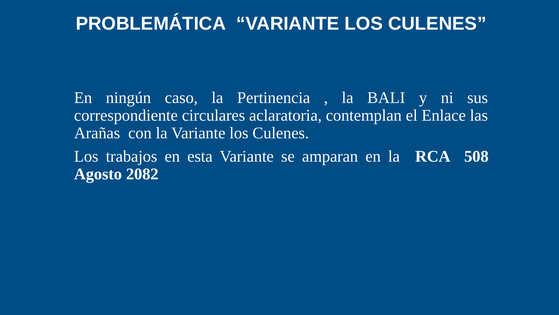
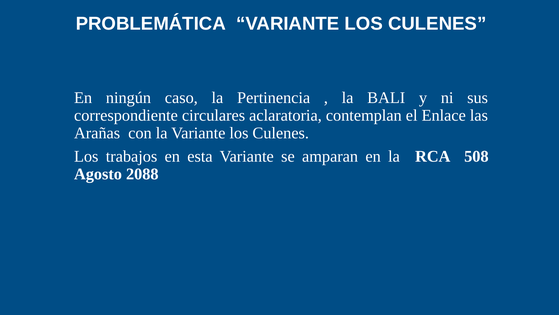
2082: 2082 -> 2088 (142, 174)
